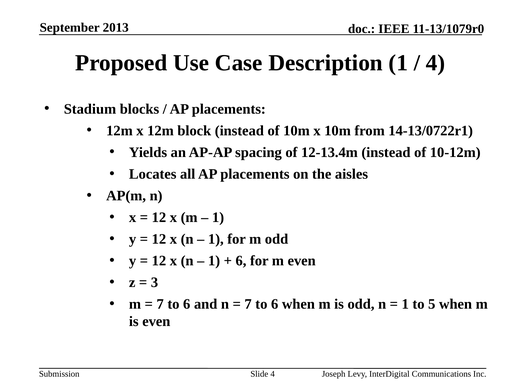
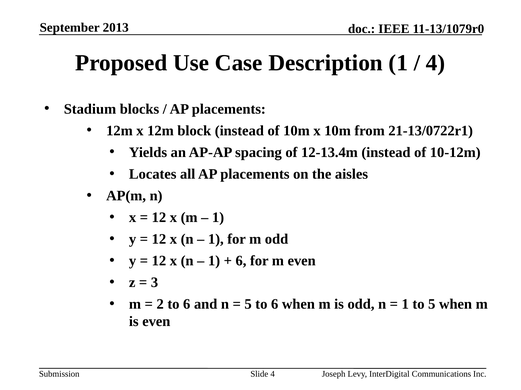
14-13/0722r1: 14-13/0722r1 -> 21-13/0722r1 (431, 131)
7: 7 -> 2 (160, 305)
7: 7 -> 5 (248, 305)
